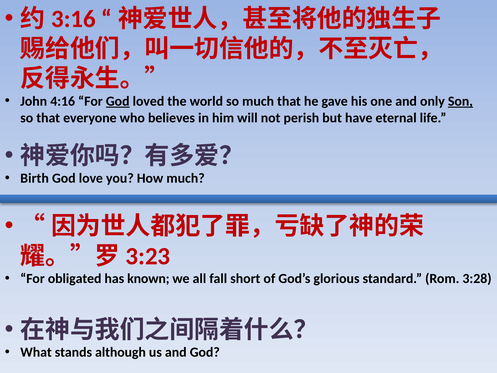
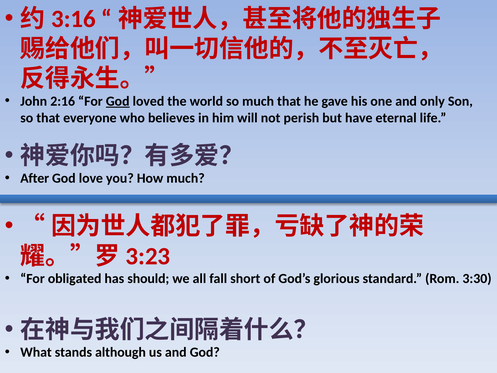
4:16: 4:16 -> 2:16 (63, 101)
Son underline: present -> none (460, 101)
Birth: Birth -> After (35, 178)
known: known -> should (148, 278)
3:28: 3:28 -> 3:30 (477, 278)
